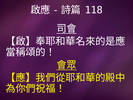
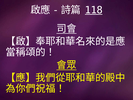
118 underline: none -> present (94, 10)
